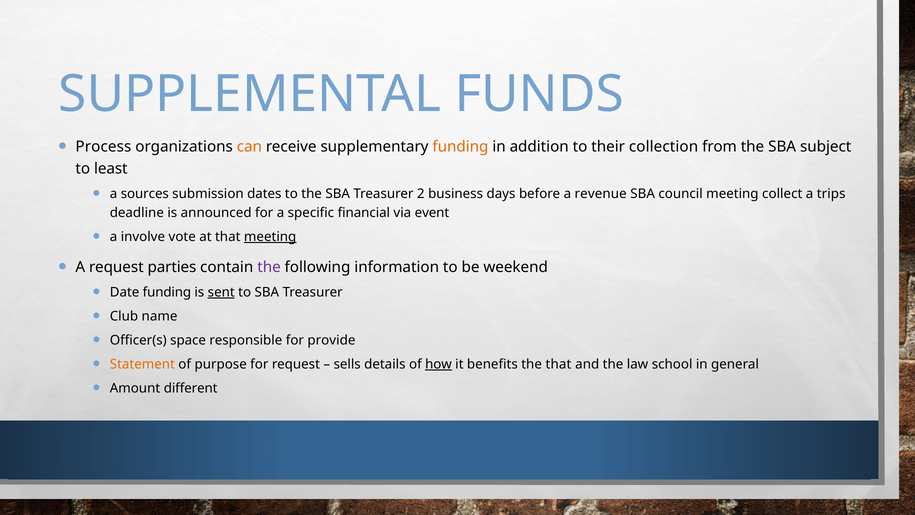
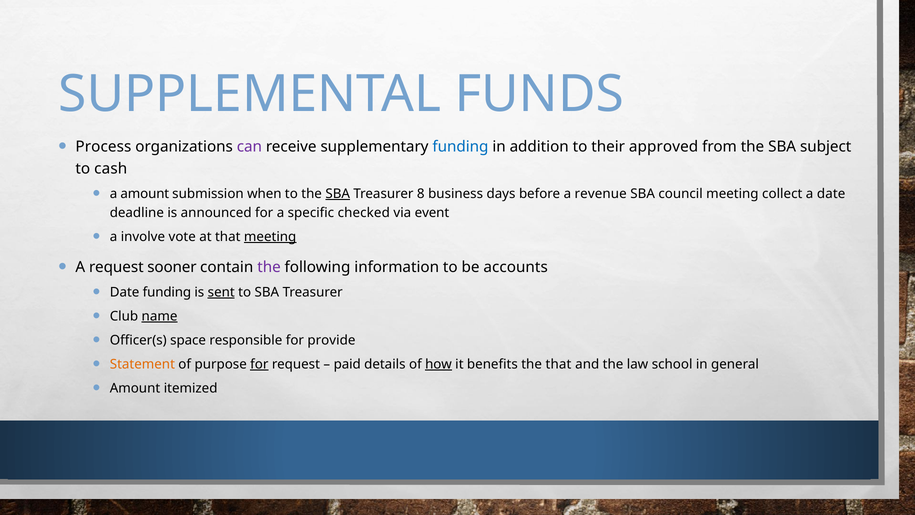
can colour: orange -> purple (249, 147)
funding colour: orange -> blue (460, 147)
collection: collection -> approved (664, 147)
least: least -> cash (111, 169)
a sources: sources -> amount (145, 194)
dates: dates -> when (264, 194)
SBA underline: none -> present (338, 194)
2: 2 -> 8 (421, 194)
a trips: trips -> date (831, 194)
financial: financial -> checked (364, 213)
parties: parties -> sooner (172, 267)
weekend: weekend -> accounts (516, 267)
name underline: none -> present (160, 316)
for underline: none -> present (259, 364)
sells: sells -> paid (347, 364)
different: different -> itemized (191, 388)
